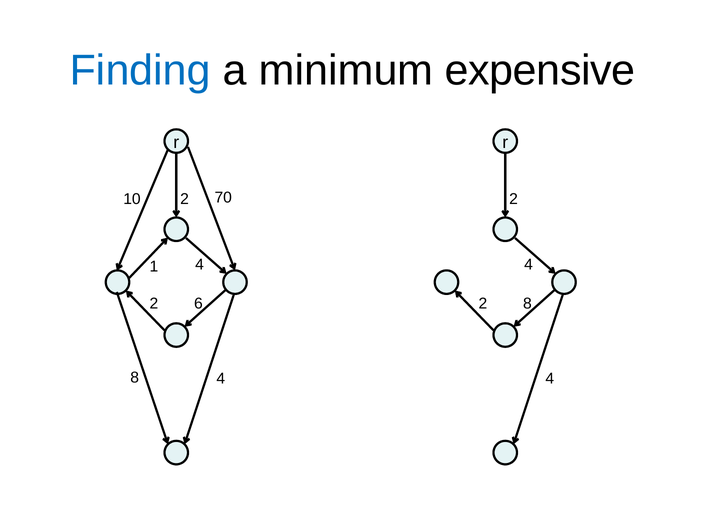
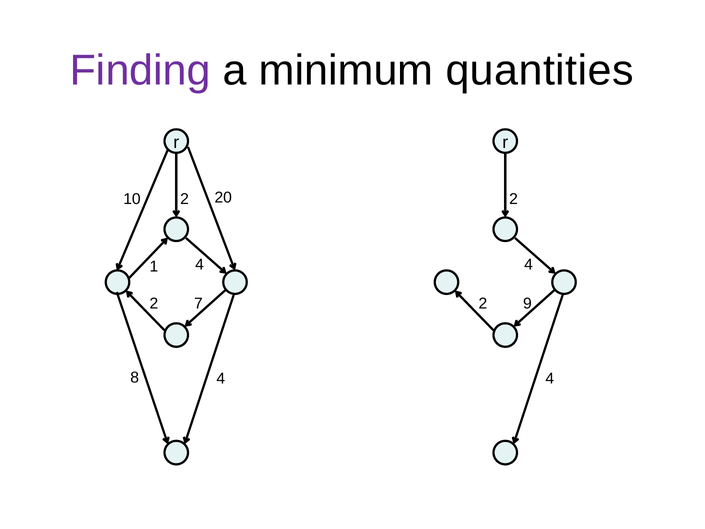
Finding colour: blue -> purple (140, 71)
expensive: expensive -> quantities (540, 71)
70: 70 -> 20 (223, 198)
6: 6 -> 7 (198, 303)
2 8: 8 -> 9 (527, 303)
